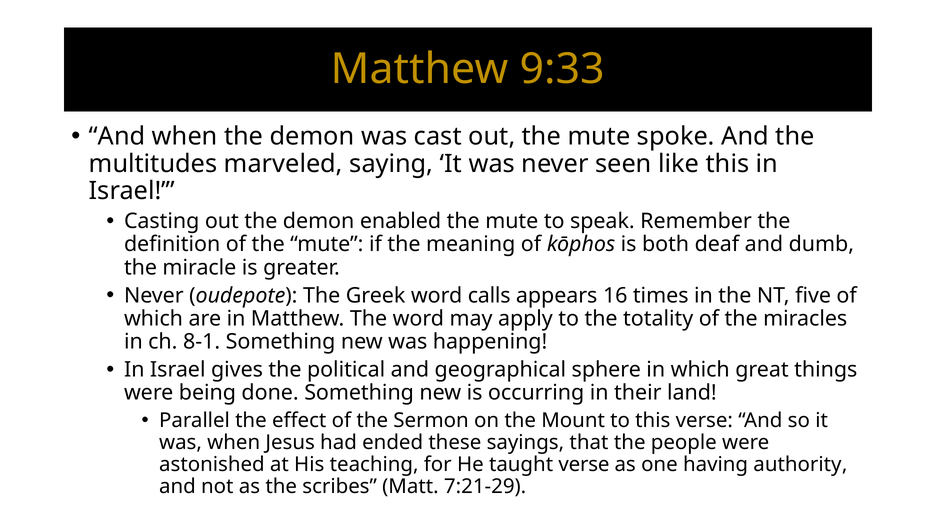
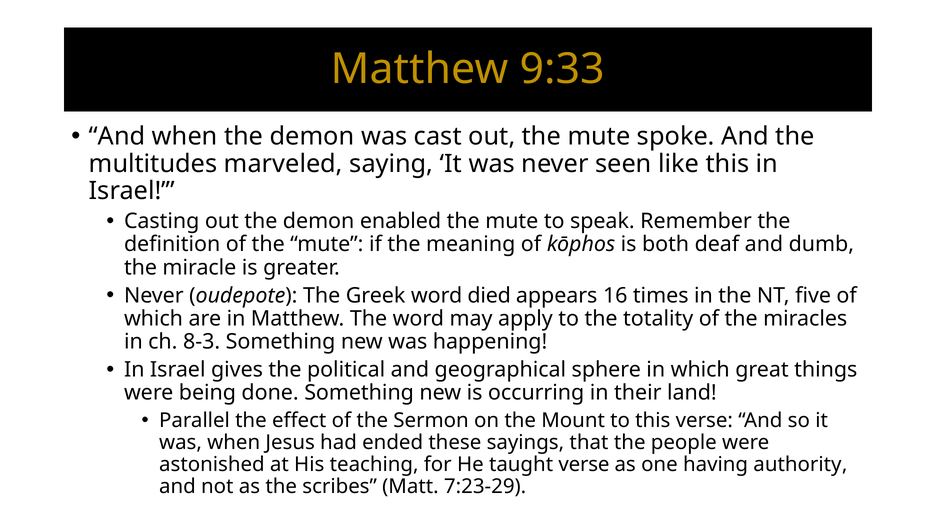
calls: calls -> died (489, 296)
8-1: 8-1 -> 8-3 (202, 342)
7:21-29: 7:21-29 -> 7:23-29 (485, 487)
